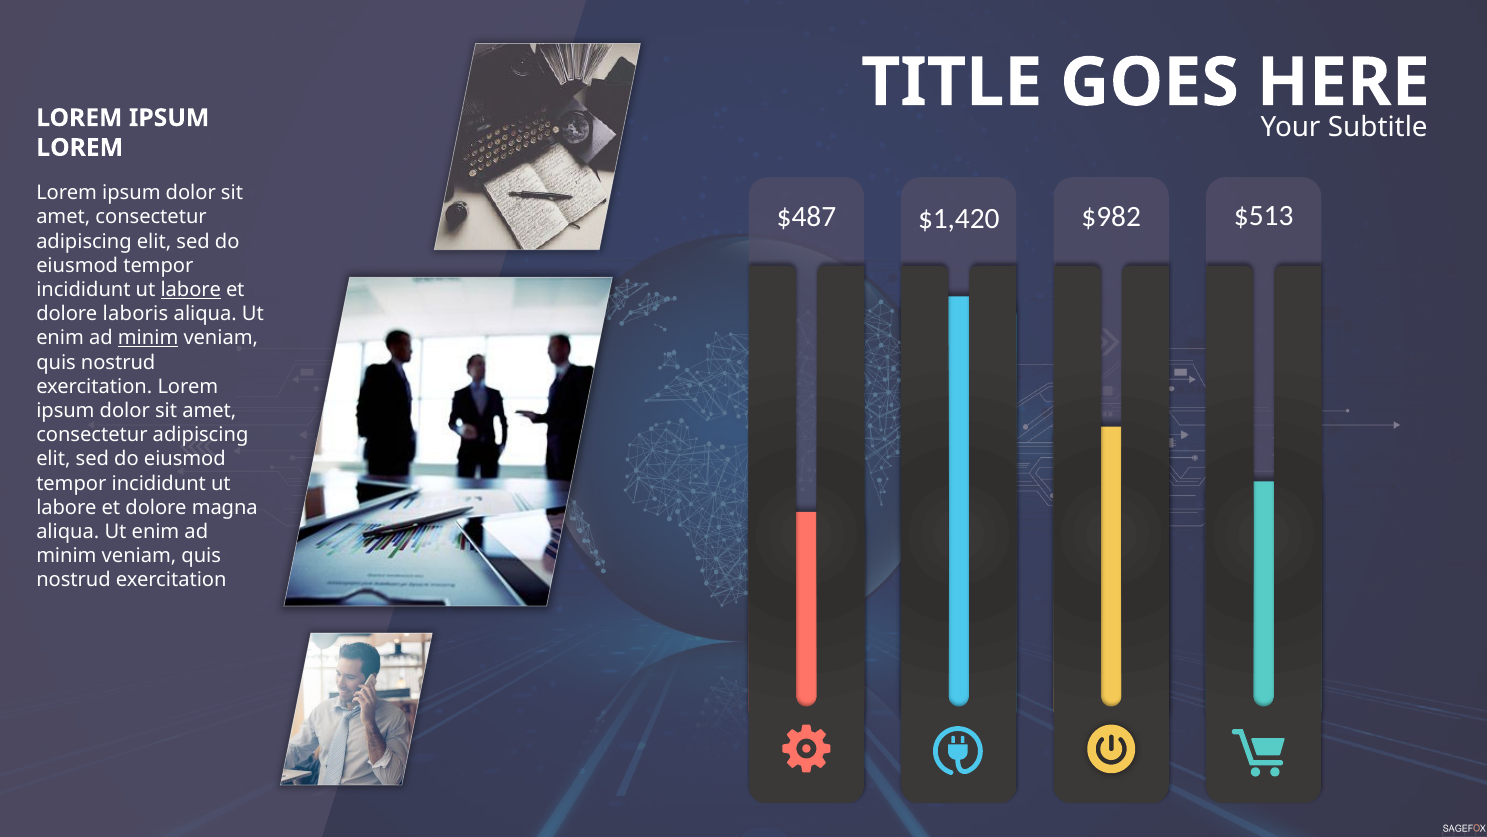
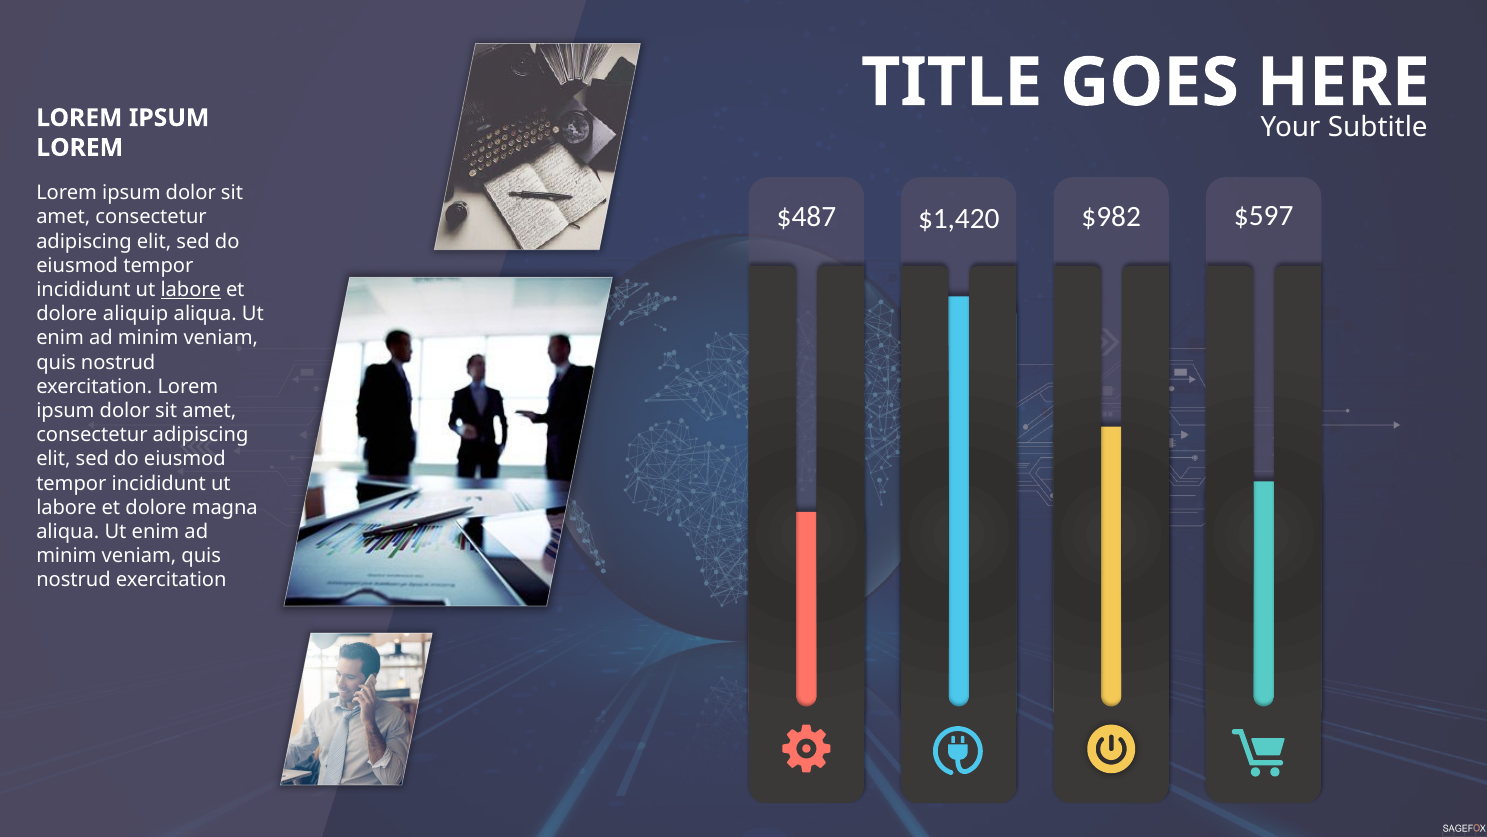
$513: $513 -> $597 (1264, 216)
laboris: laboris -> aliquip (135, 314)
minim underline: present -> none (148, 338)
